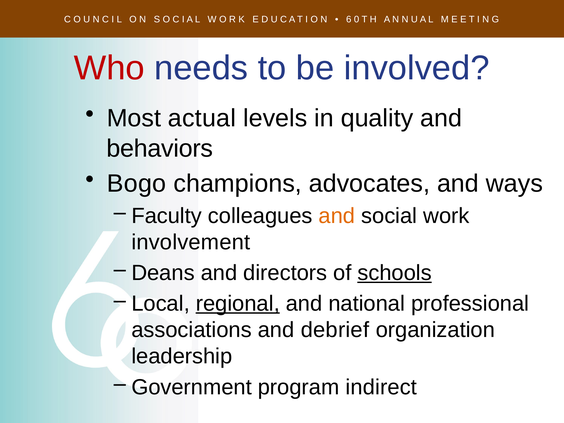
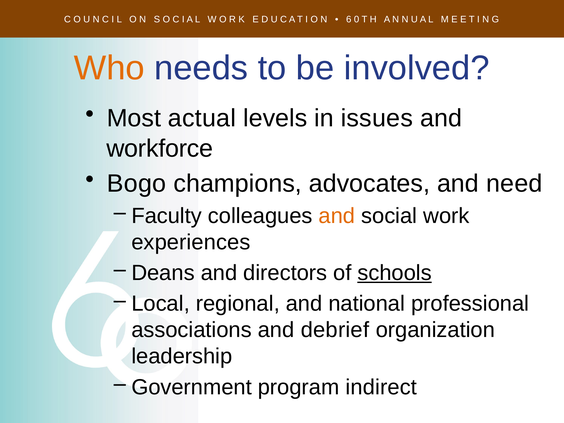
Who colour: red -> orange (109, 68)
quality: quality -> issues (377, 118)
behaviors: behaviors -> workforce (160, 148)
ways: ways -> need (514, 184)
involvement: involvement -> experiences (191, 242)
regional underline: present -> none (238, 304)
